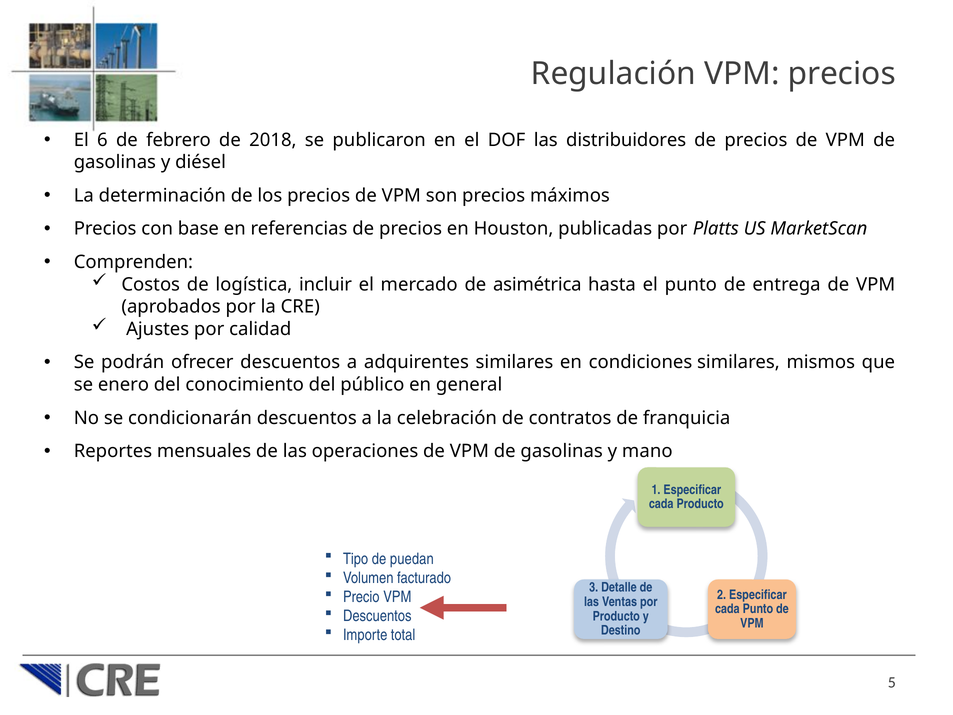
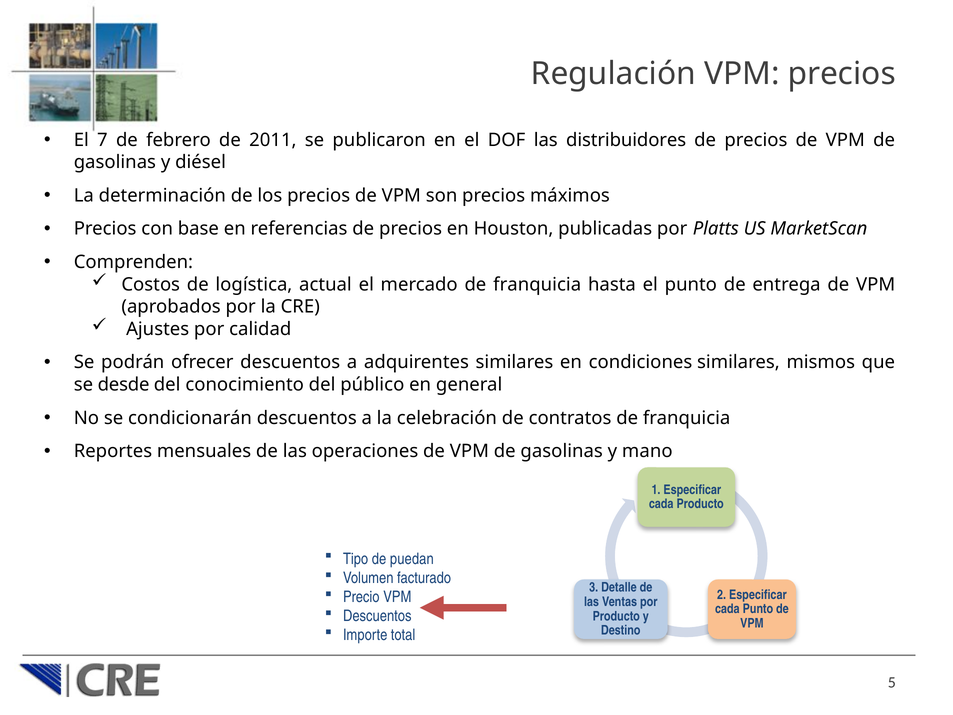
6: 6 -> 7 (102, 140)
2018: 2018 -> 2011 (273, 140)
incluir: incluir -> actual (325, 284)
mercado de asimétrica: asimétrica -> franquicia (537, 284)
enero: enero -> desde (124, 385)
